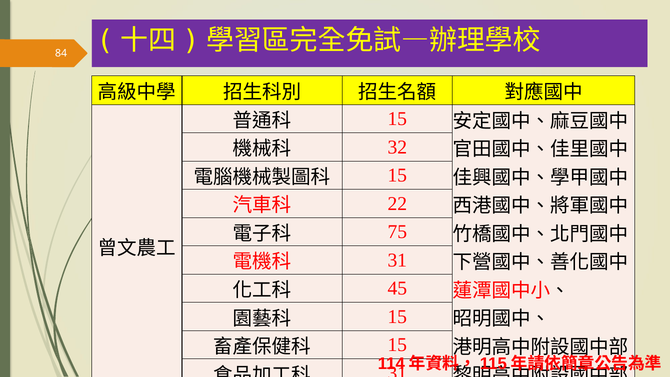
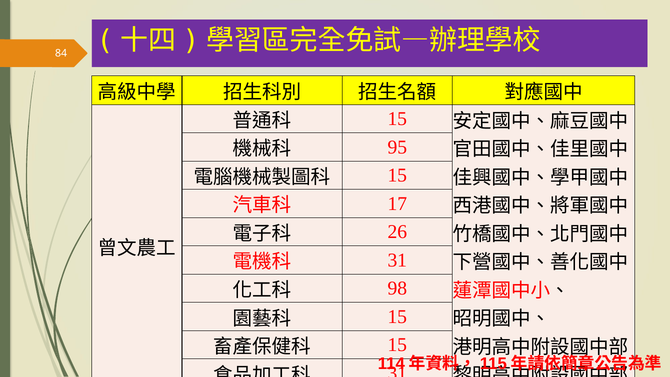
32: 32 -> 95 (397, 147)
22: 22 -> 17 (397, 204)
75: 75 -> 26 (397, 232)
45: 45 -> 98 (397, 288)
